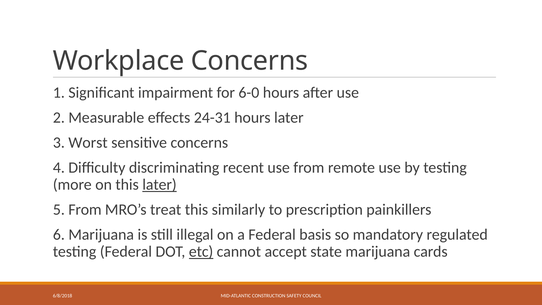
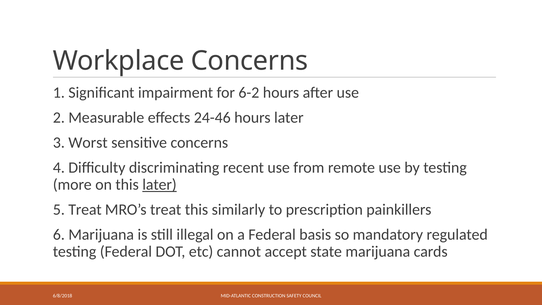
6-0: 6-0 -> 6-2 (249, 93)
24-31: 24-31 -> 24-46 (212, 118)
5 From: From -> Treat (85, 210)
etc underline: present -> none (201, 252)
